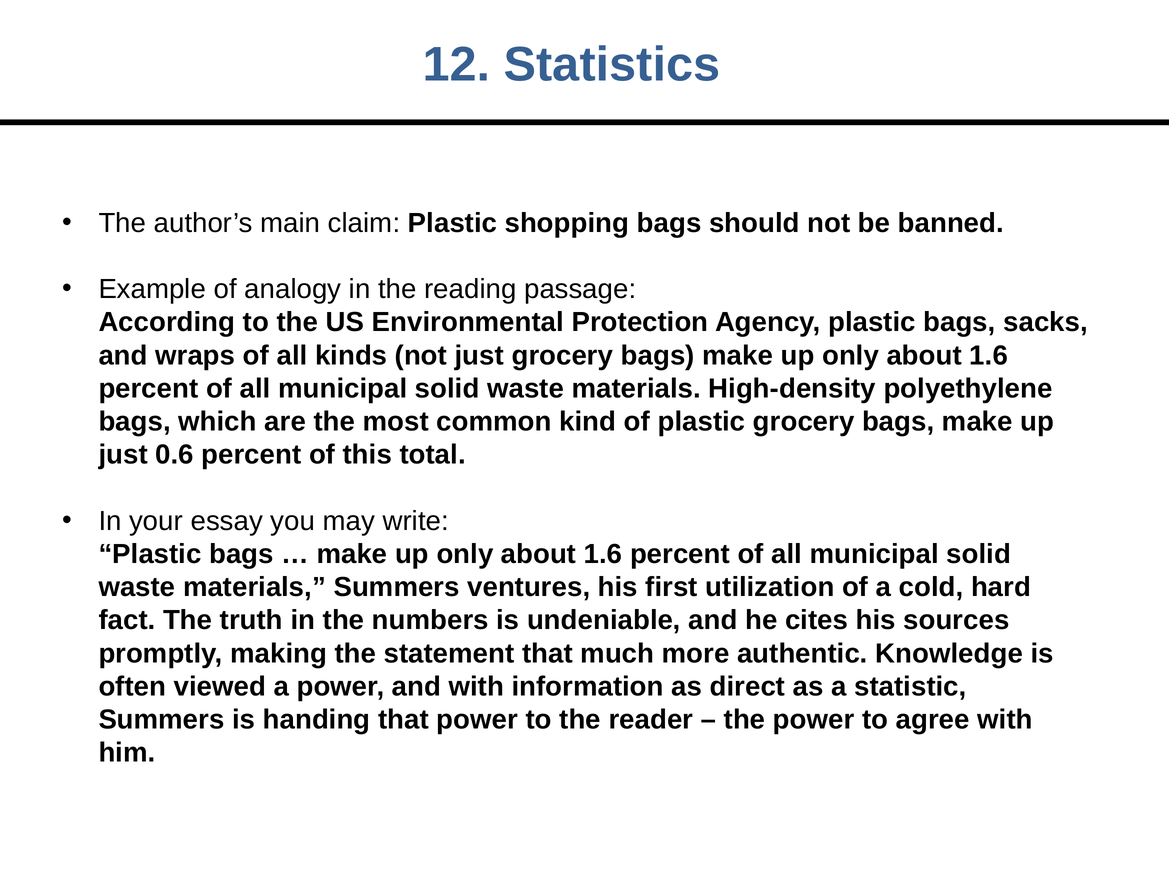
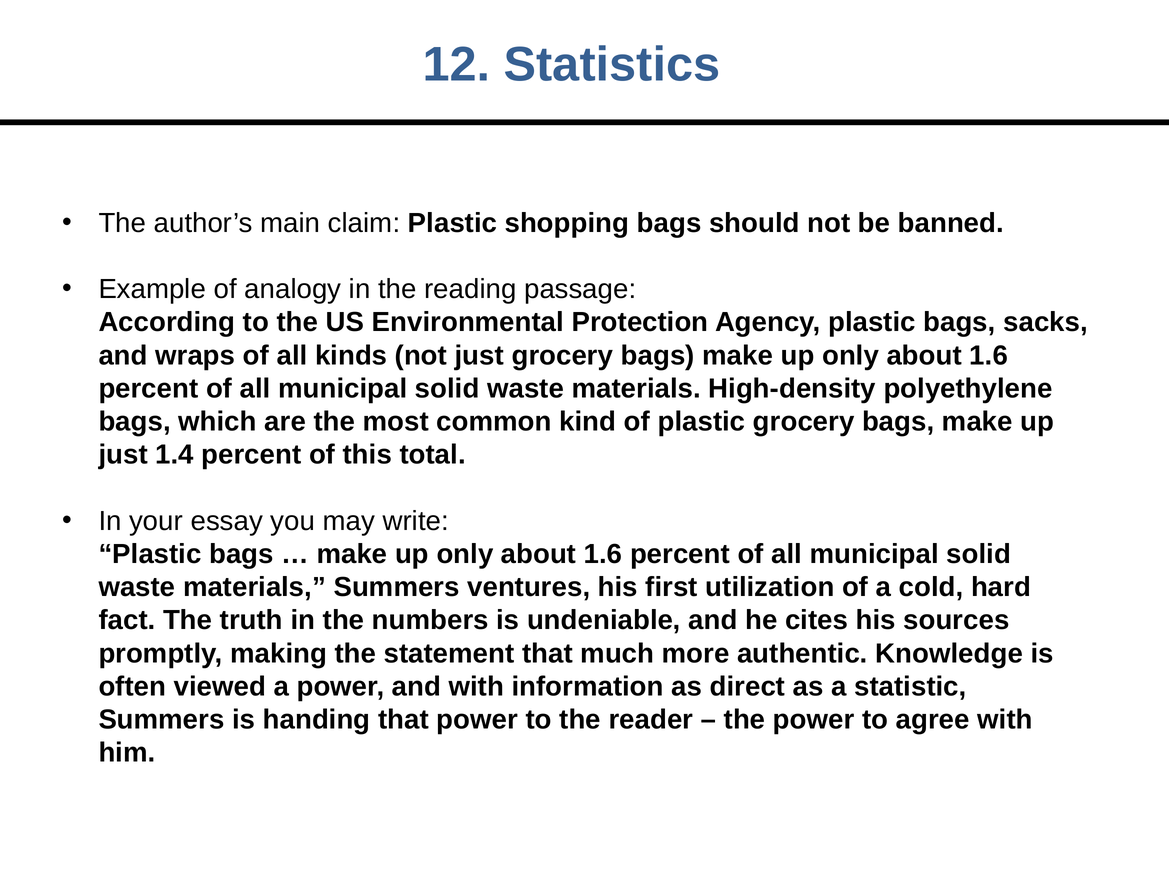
0.6: 0.6 -> 1.4 (174, 455)
